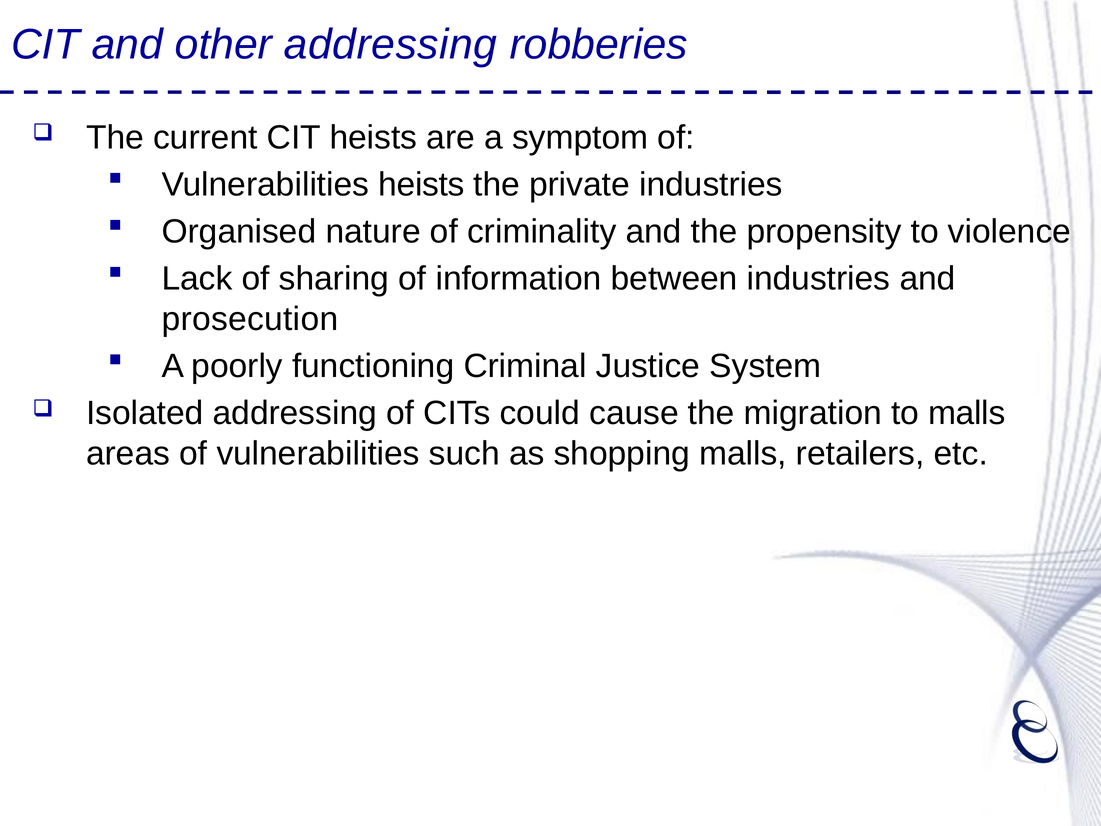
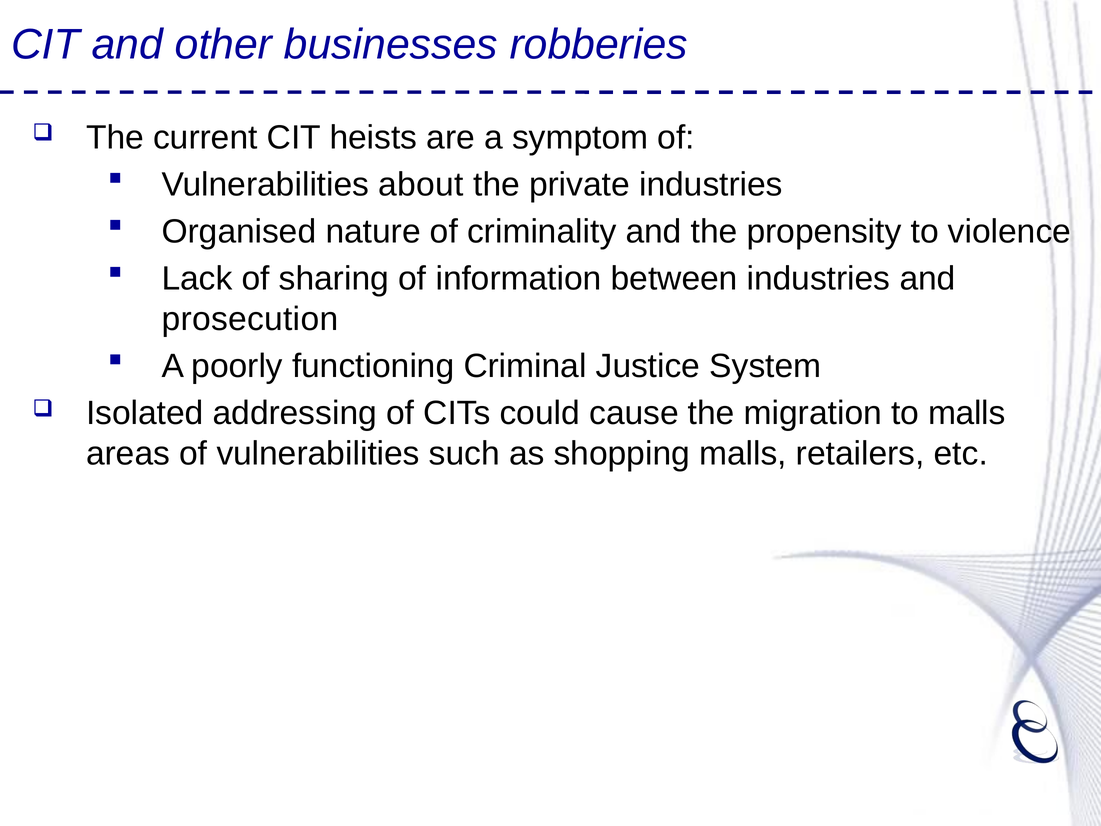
other addressing: addressing -> businesses (391, 45)
Vulnerabilities heists: heists -> about (421, 185)
